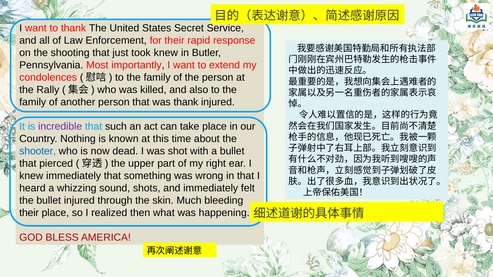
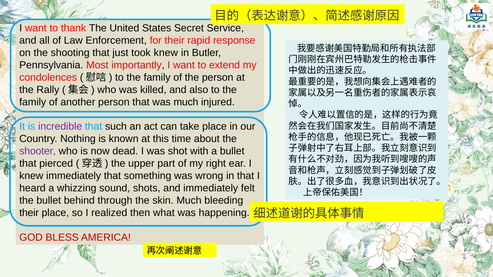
was thank: thank -> much (186, 102)
shooter colour: blue -> purple (38, 151)
bullet injured: injured -> behind (79, 201)
